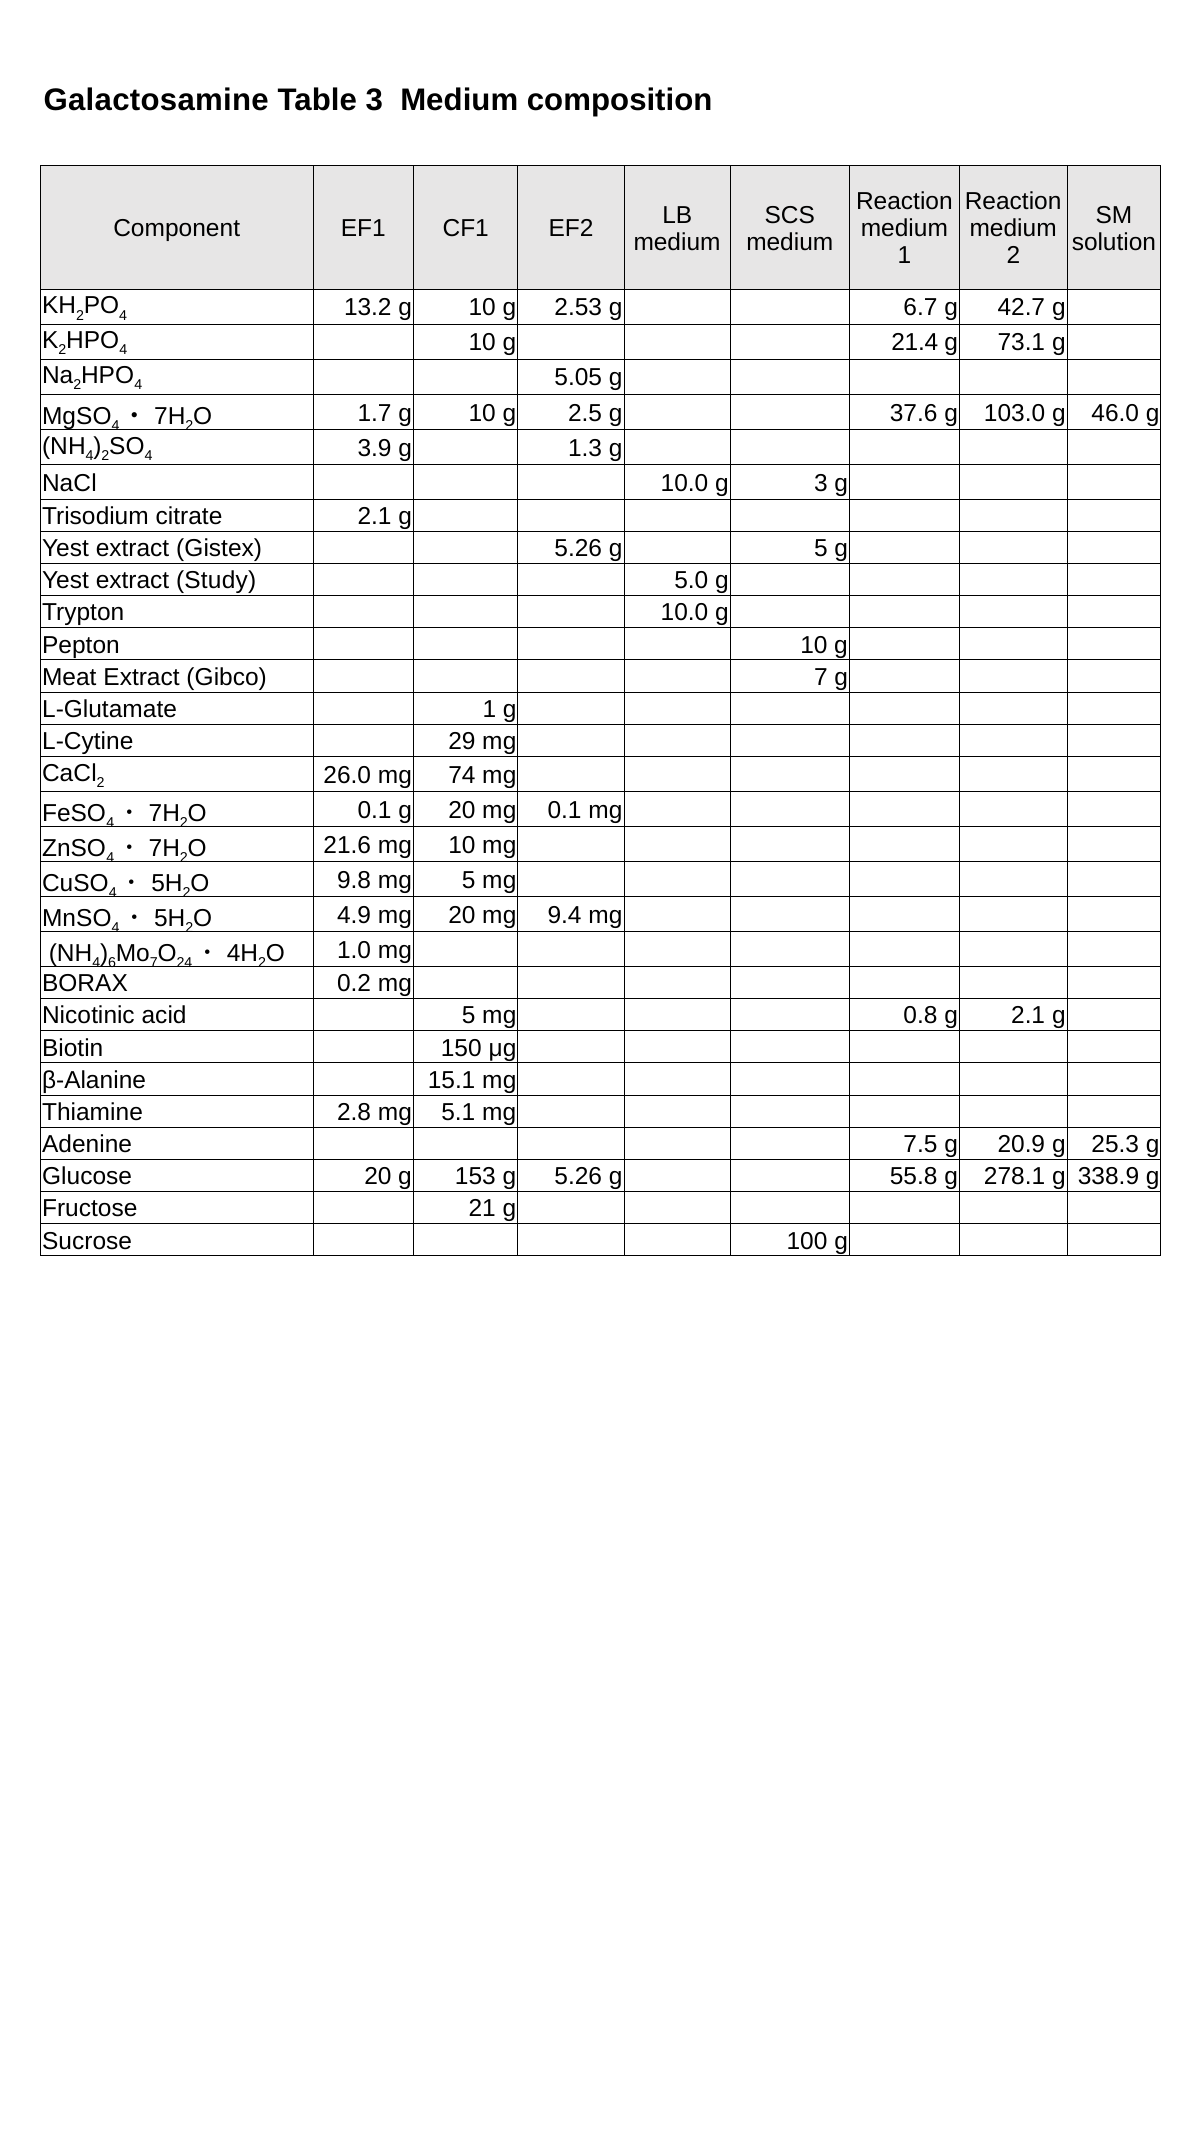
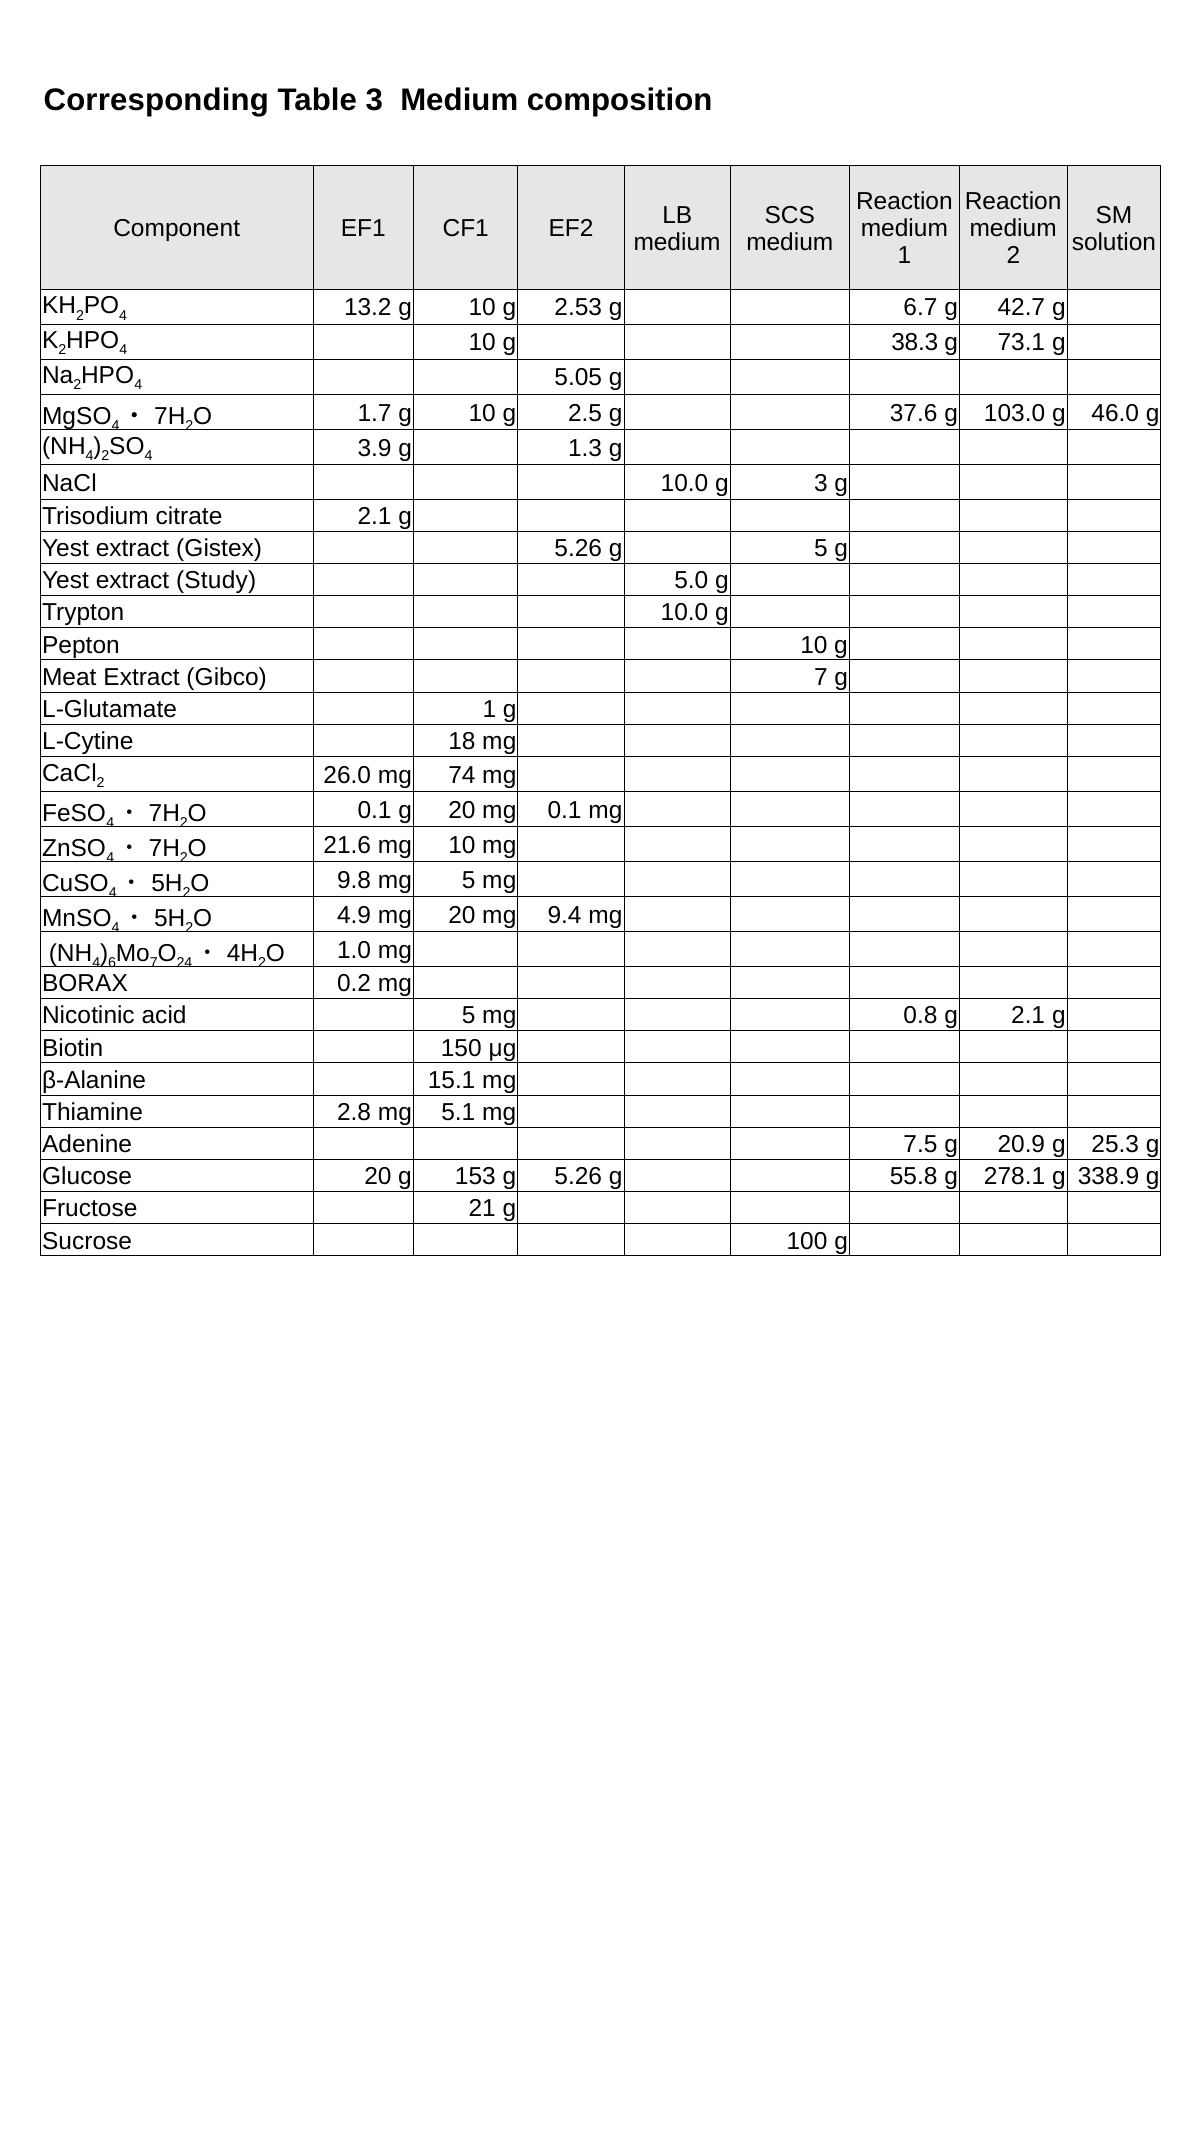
Galactosamine: Galactosamine -> Corresponding (156, 100)
21.4: 21.4 -> 38.3 (915, 343)
29: 29 -> 18 (462, 742)
